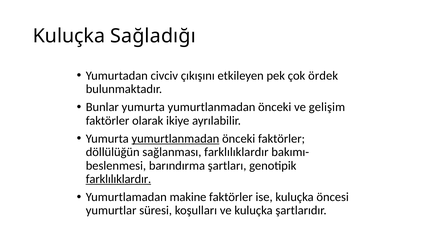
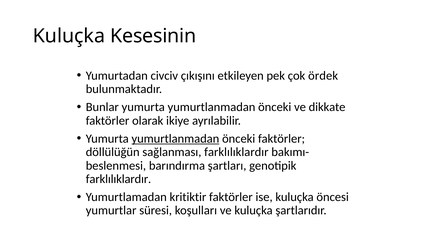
Sağladığı: Sağladığı -> Kesesinin (153, 36)
gelişim: gelişim -> dikkate (327, 107)
farklılıklardır underline: present -> none (119, 179)
makine: makine -> kritiktir (188, 197)
